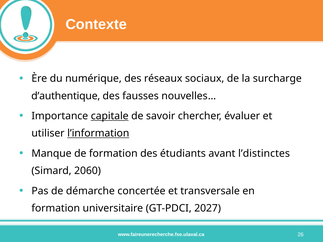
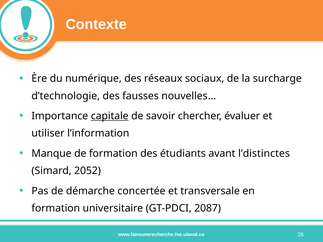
d’authentique: d’authentique -> d’technologie (66, 96)
l’information underline: present -> none (98, 133)
2060: 2060 -> 2052 (88, 171)
2027: 2027 -> 2087 (208, 209)
